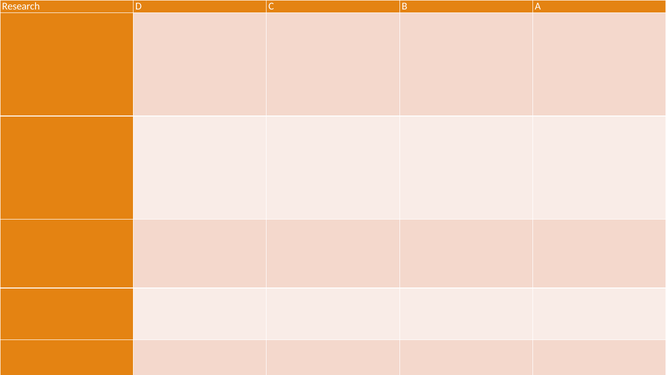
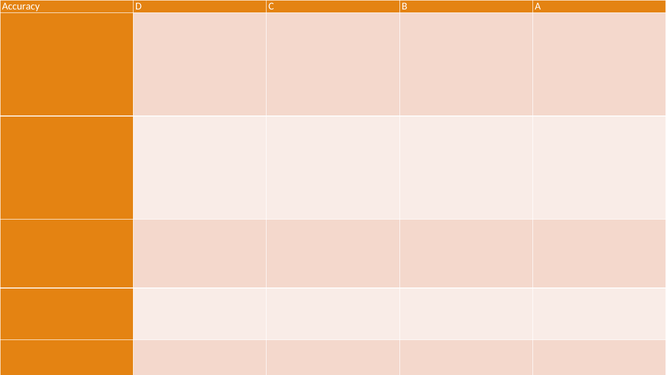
Research: Research -> Accuracy (21, 6)
